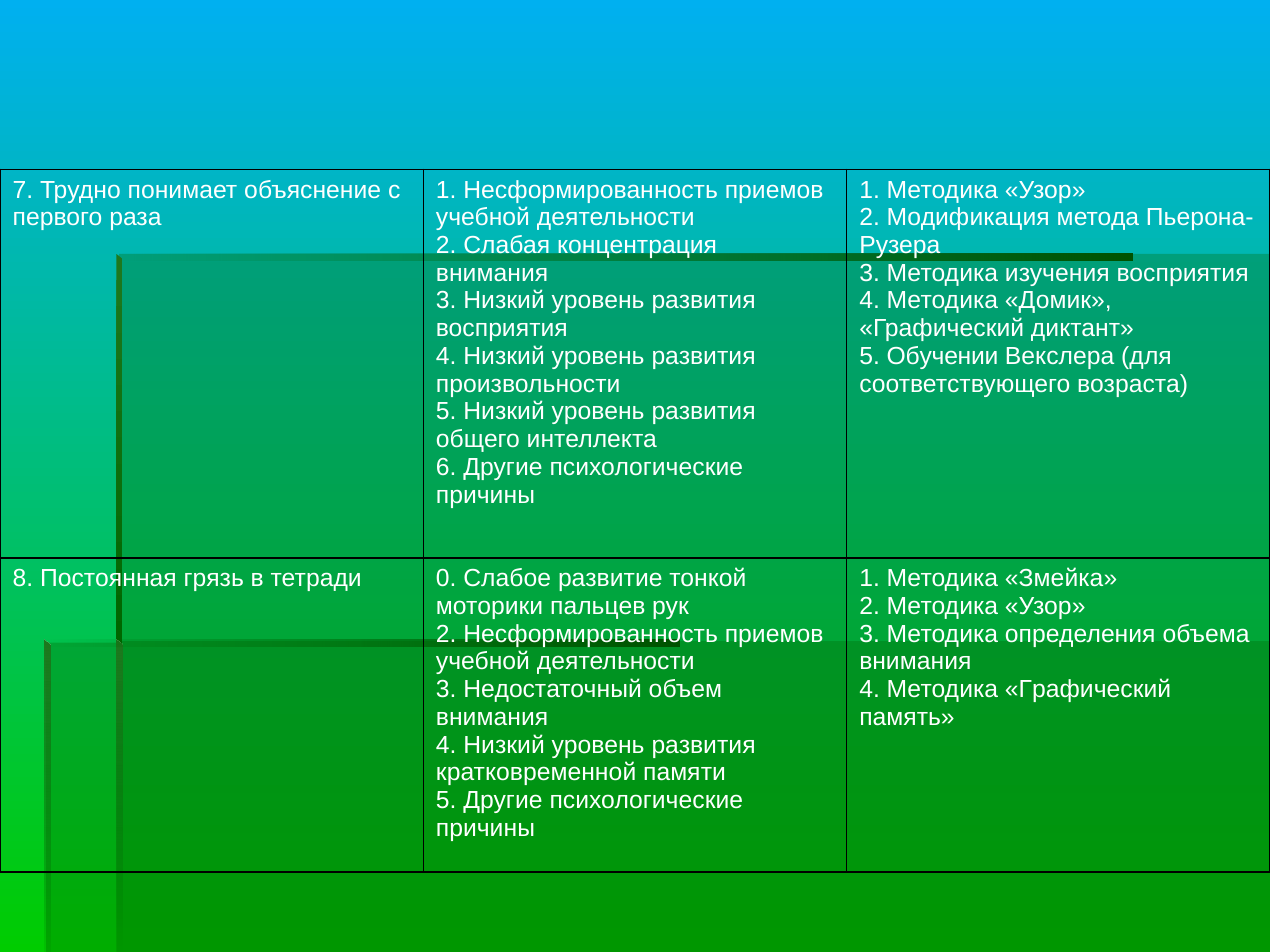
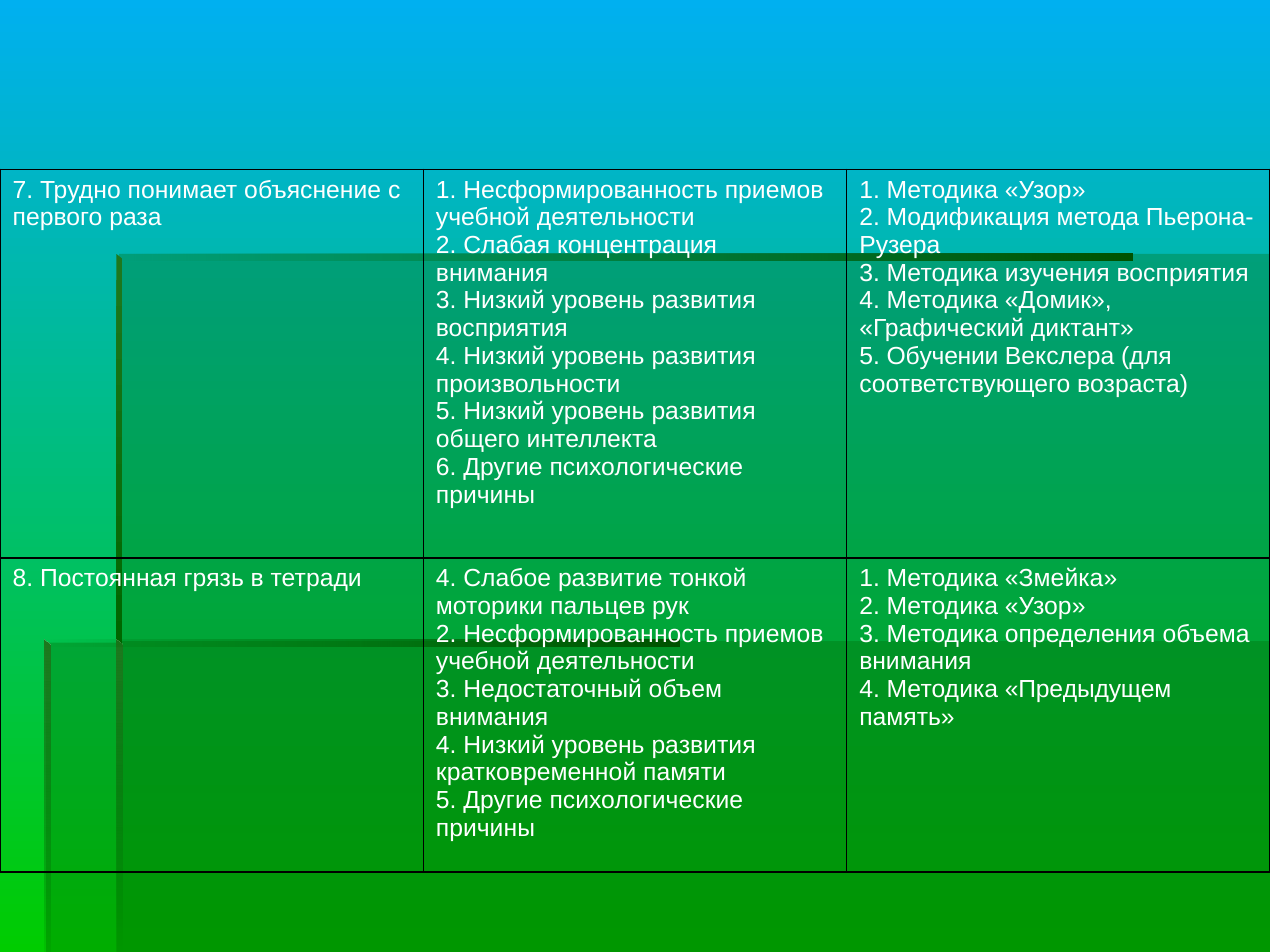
тетради 0: 0 -> 4 (446, 579)
Методика Графический: Графический -> Предыдущем (1088, 690)
